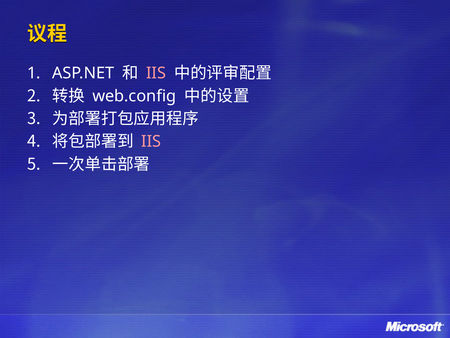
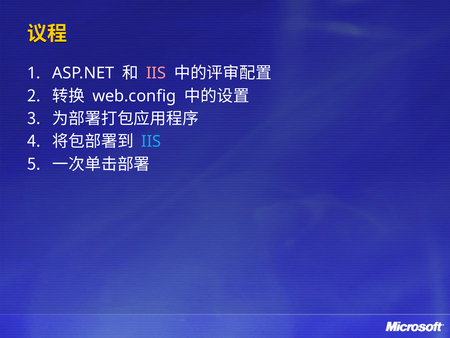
IIS colour: pink -> light blue (151, 141)
